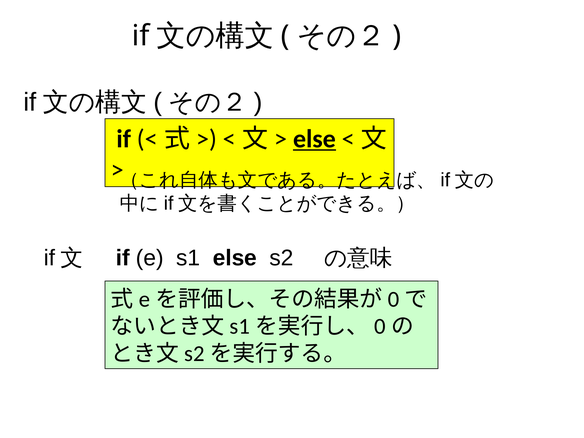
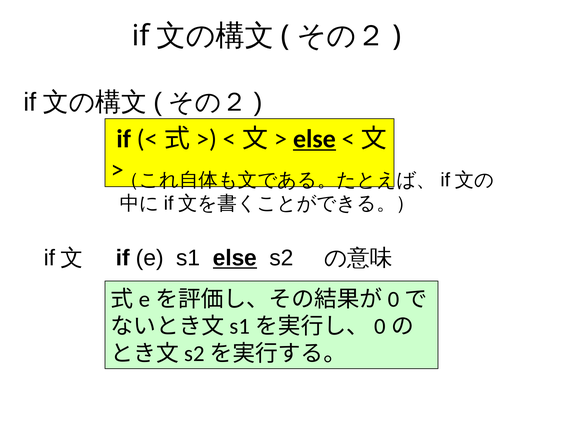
else underline: none -> present (235, 258)
